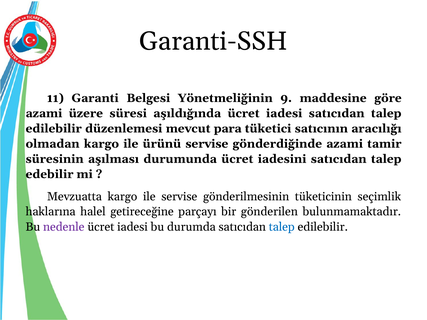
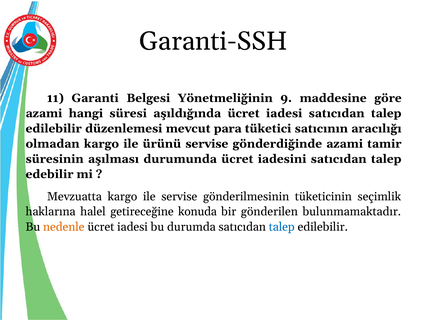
üzere: üzere -> hangi (86, 113)
parçayı: parçayı -> konuda (198, 212)
nedenle colour: purple -> orange (64, 227)
